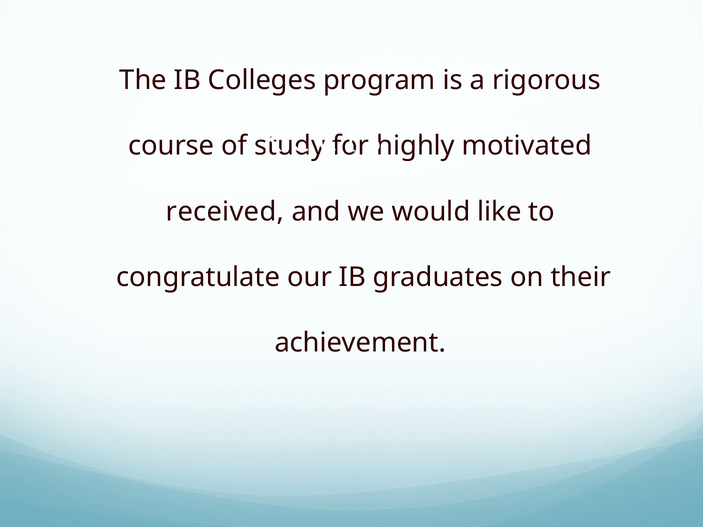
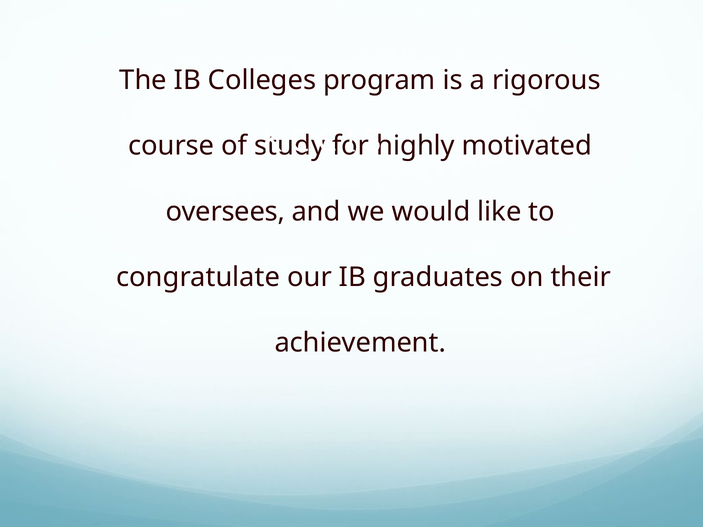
received: received -> oversees (225, 212)
